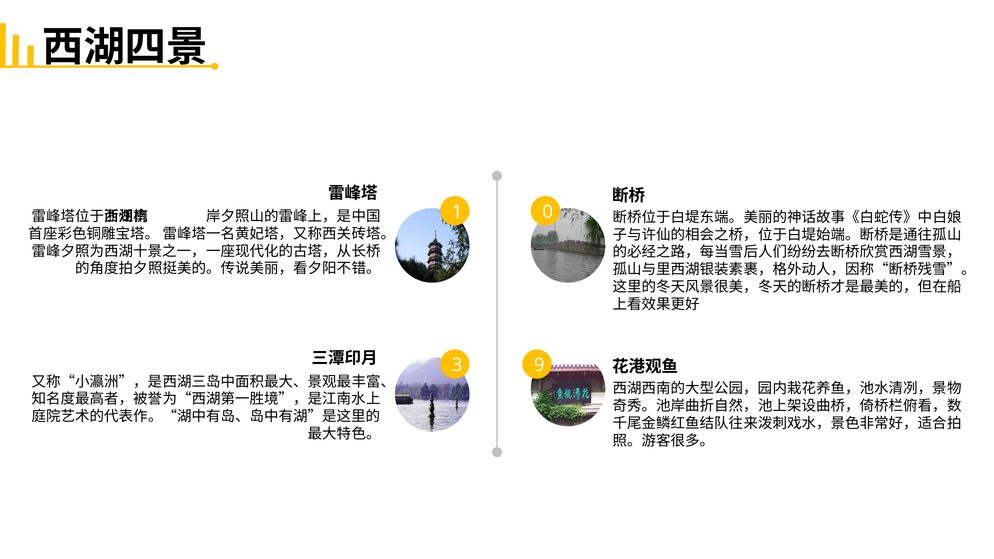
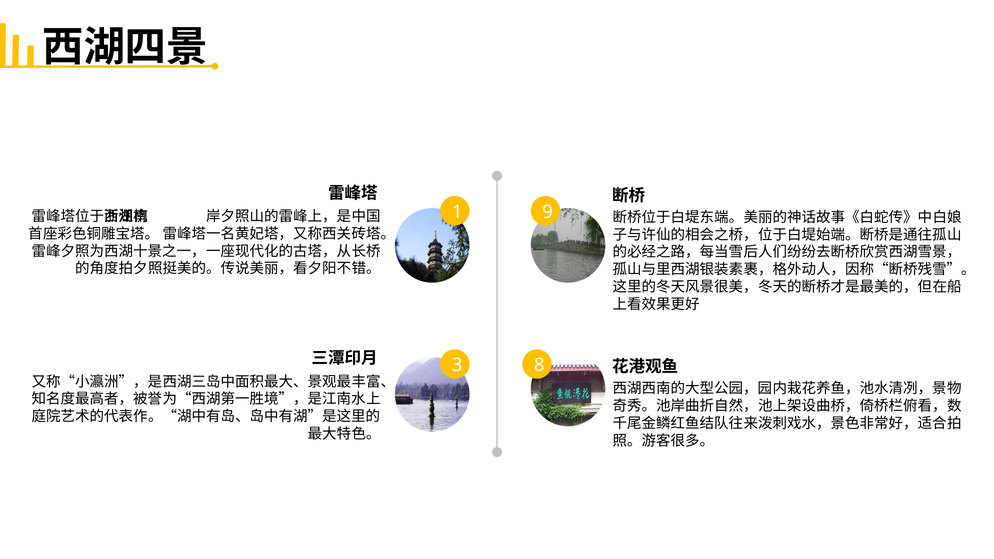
0: 0 -> 9 (548, 212)
9: 9 -> 8 (539, 365)
